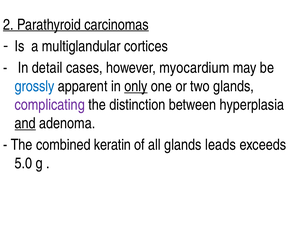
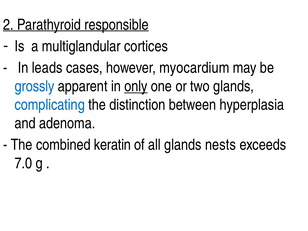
carcinomas: carcinomas -> responsible (117, 25)
detail: detail -> leads (47, 68)
complicating colour: purple -> blue (50, 105)
and underline: present -> none (25, 123)
leads: leads -> nests (220, 145)
5.0: 5.0 -> 7.0 (23, 163)
